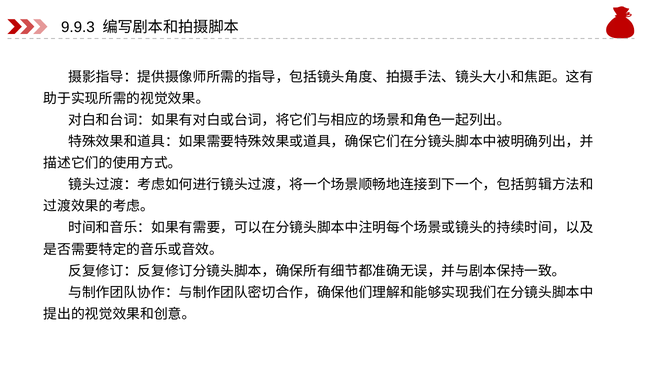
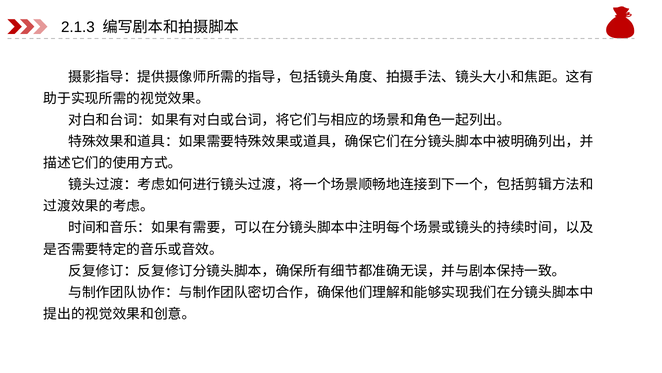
9.9.3: 9.9.3 -> 2.1.3 (78, 27)
